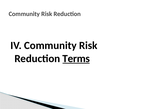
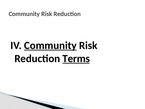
Community underline: none -> present (50, 45)
